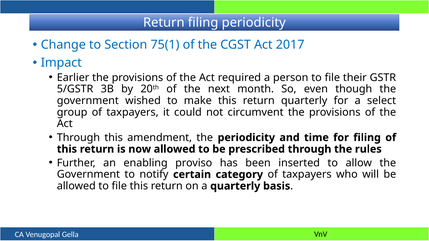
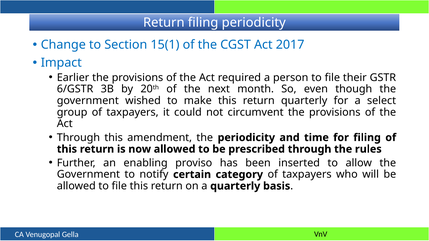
75(1: 75(1 -> 15(1 (165, 45)
5/GSTR: 5/GSTR -> 6/GSTR (75, 89)
